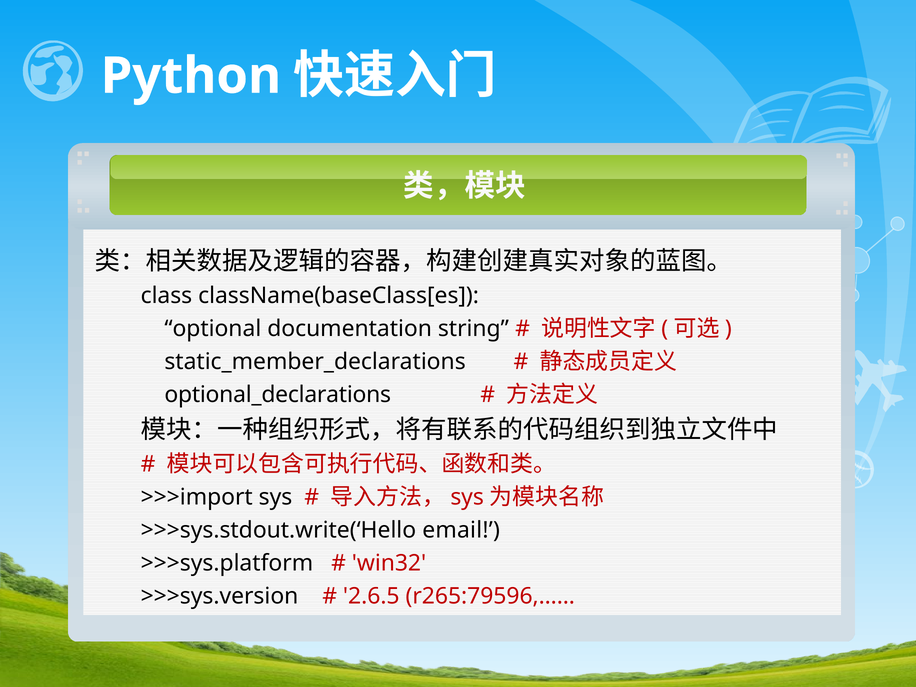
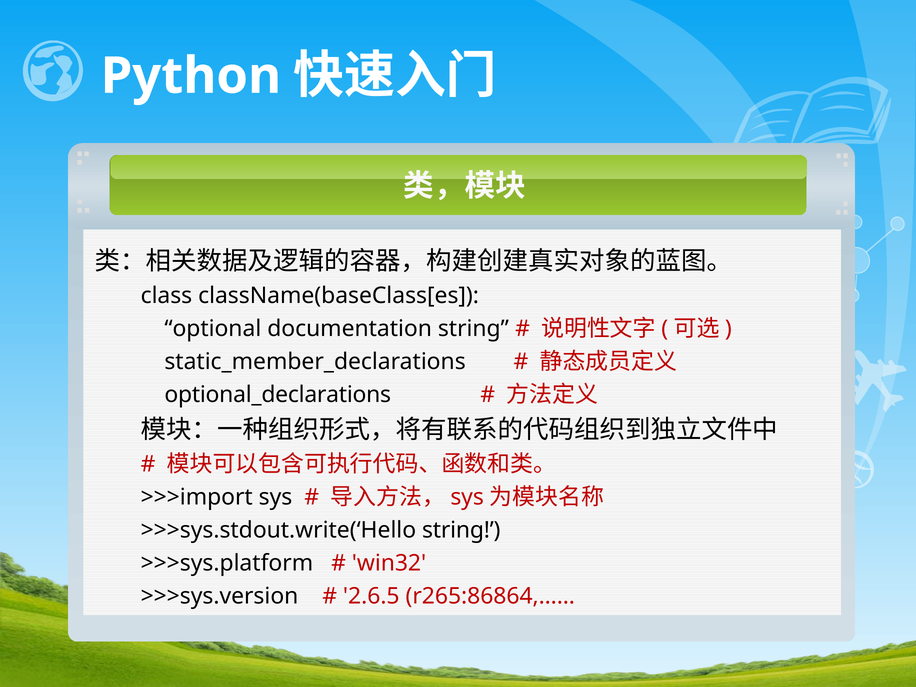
>>>sys.stdout.write(‘Hello email: email -> string (461, 530)
r265:79596,……: r265:79596,…… -> r265:86864,…… (490, 596)
